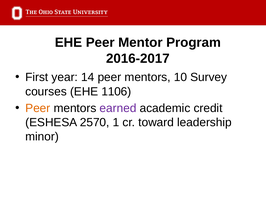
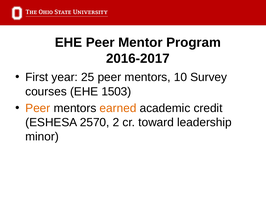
14: 14 -> 25 (88, 77)
1106: 1106 -> 1503 (116, 91)
earned colour: purple -> orange (118, 108)
1: 1 -> 2 (116, 122)
